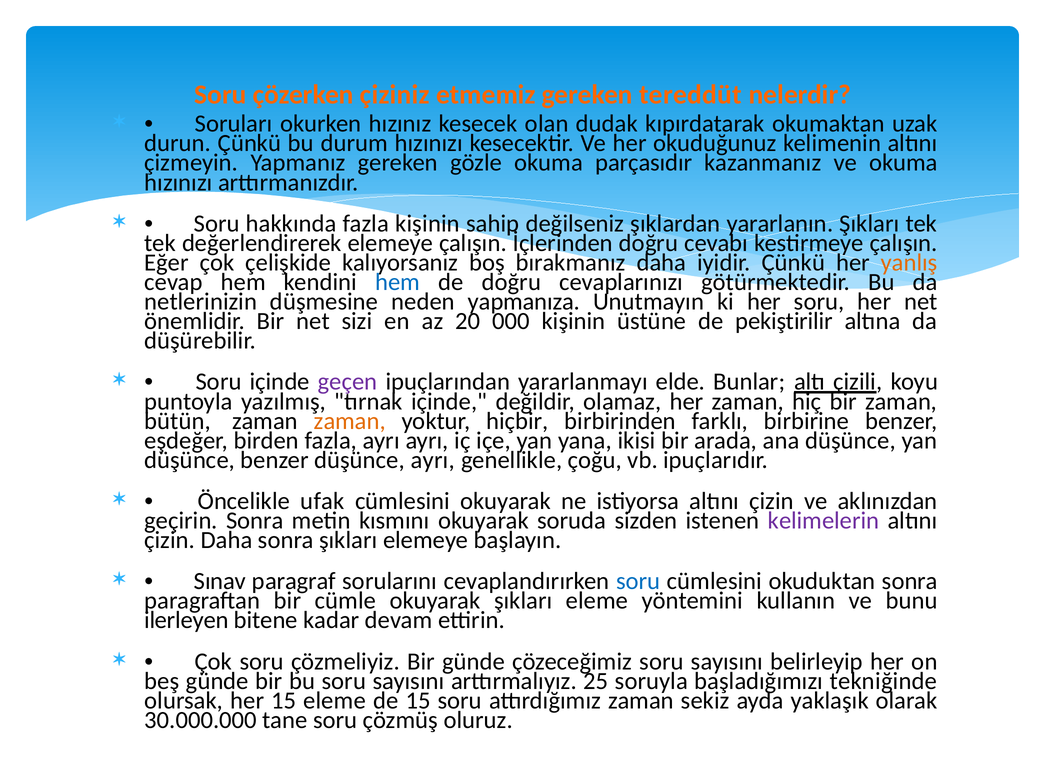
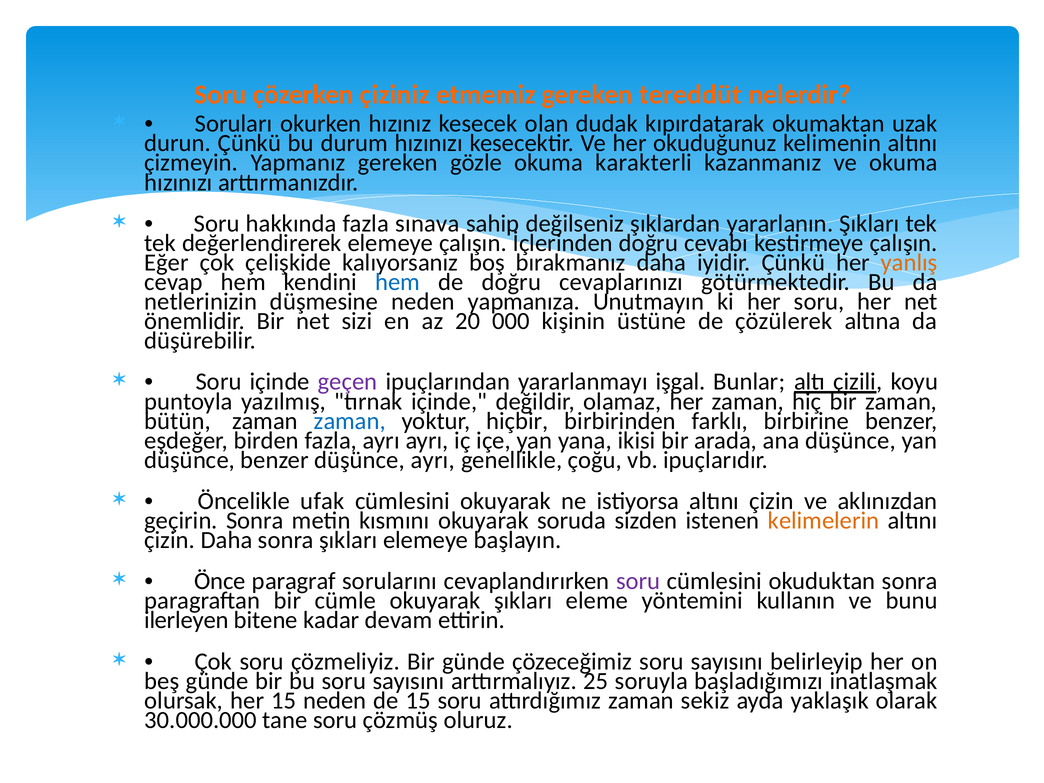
parçasıdır: parçasıdır -> karakterli (644, 163)
fazla kişinin: kişinin -> sınava (428, 223)
pekiştirilir: pekiştirilir -> çözülerek (784, 321)
elde: elde -> işgal (681, 382)
zaman colour: orange -> blue (350, 421)
kelimelerin colour: purple -> orange (824, 521)
Sınav: Sınav -> Önce (220, 581)
soru colour: blue -> purple (638, 581)
tekniğinde: tekniğinde -> inatlaşmak (884, 681)
15 eleme: eleme -> neden (335, 701)
